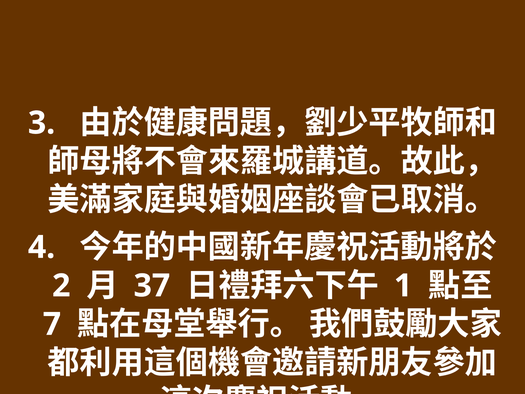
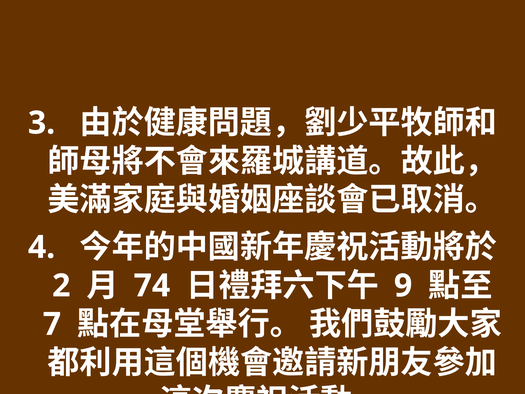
37: 37 -> 74 (152, 286)
1: 1 -> 9 (403, 286)
